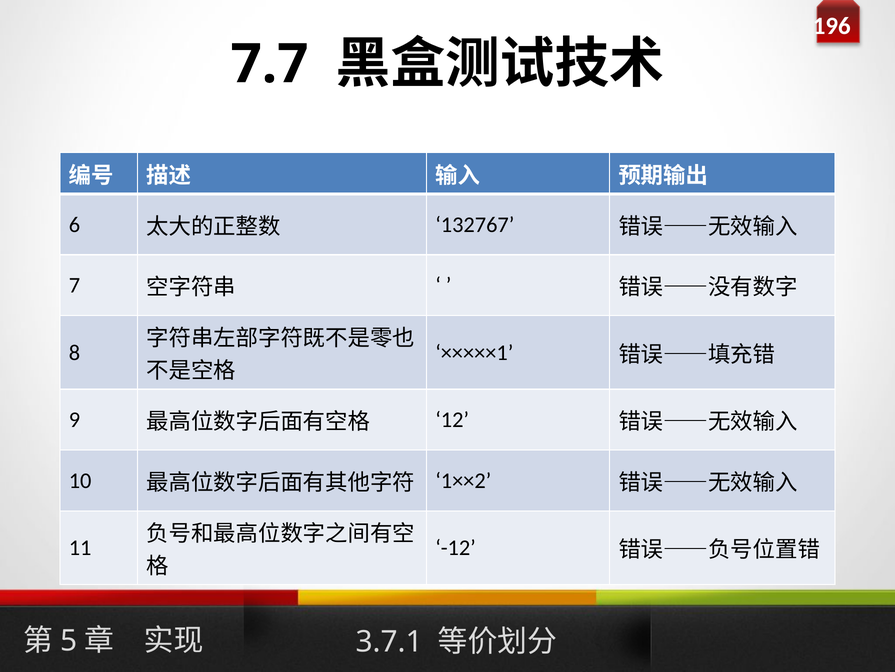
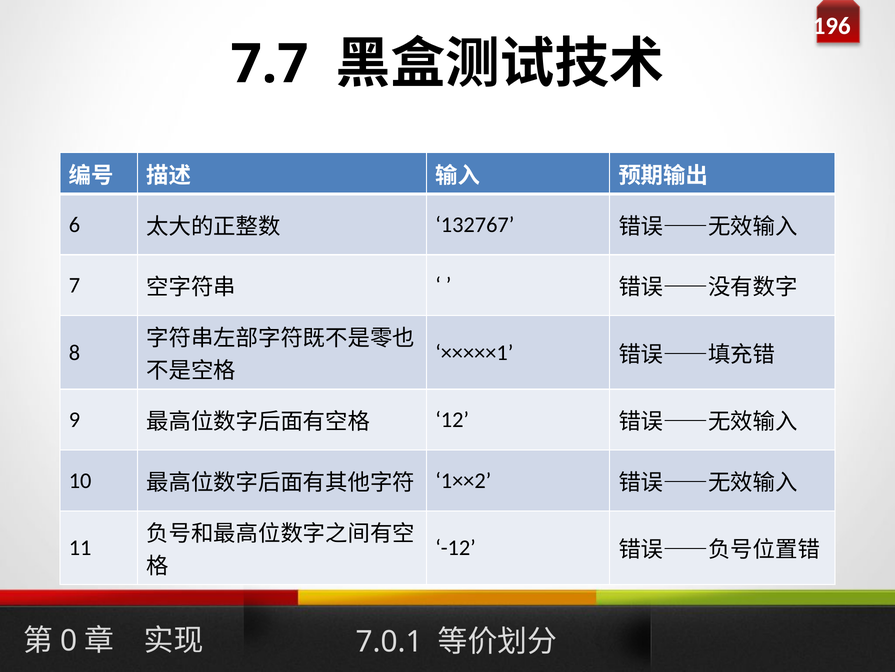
5: 5 -> 0 (69, 640)
3.7.1: 3.7.1 -> 7.0.1 (389, 641)
